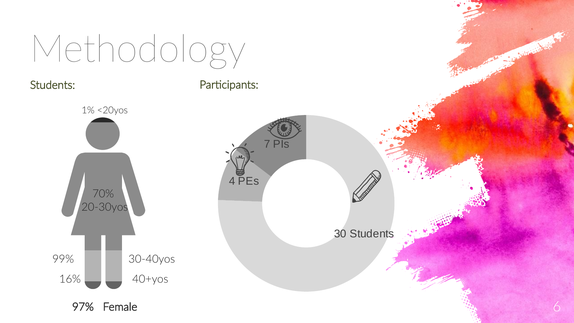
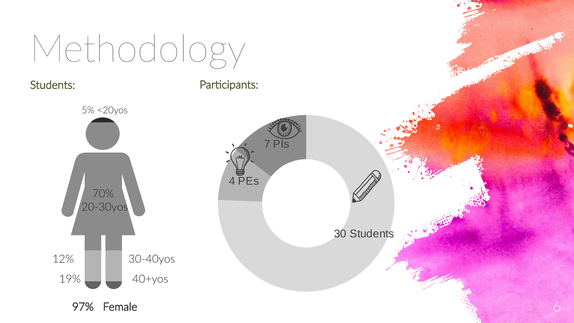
1%: 1% -> 5% (88, 110)
99%: 99% -> 12% (63, 259)
16%: 16% -> 19% (70, 279)
